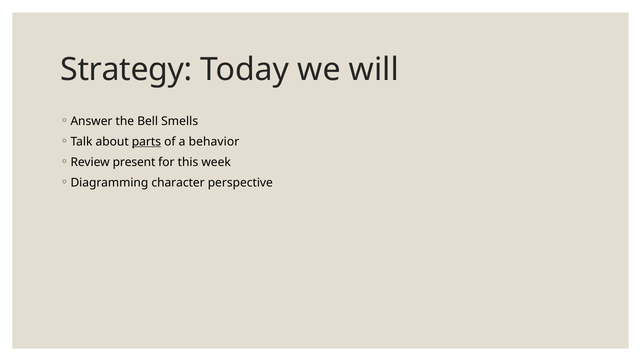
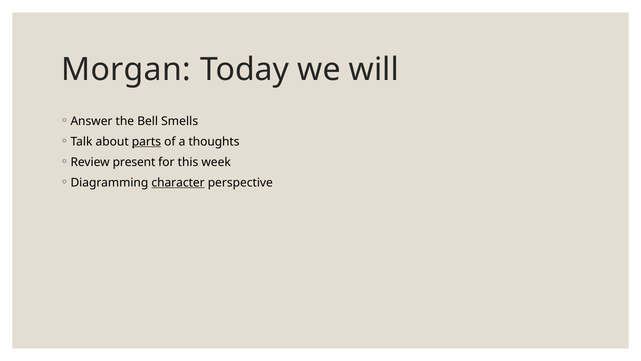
Strategy: Strategy -> Morgan (126, 70)
behavior: behavior -> thoughts (214, 141)
character underline: none -> present (178, 182)
